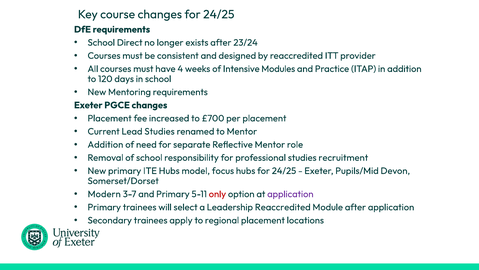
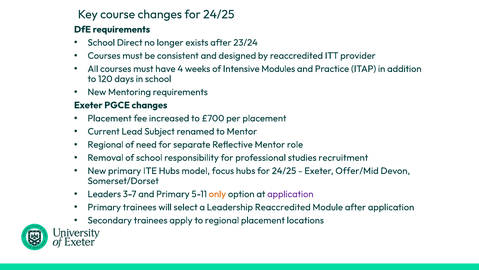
Lead Studies: Studies -> Subject (160, 131)
Addition: Addition -> Regional (105, 144)
Pupils/Mid: Pupils/Mid -> Offer/Mid (357, 171)
Modern: Modern -> Leaders (104, 194)
only colour: red -> orange (217, 194)
